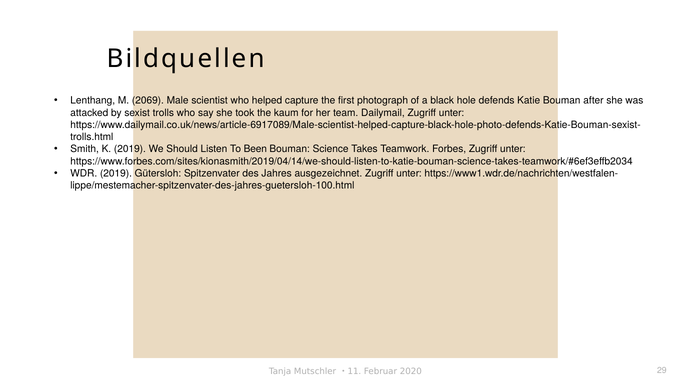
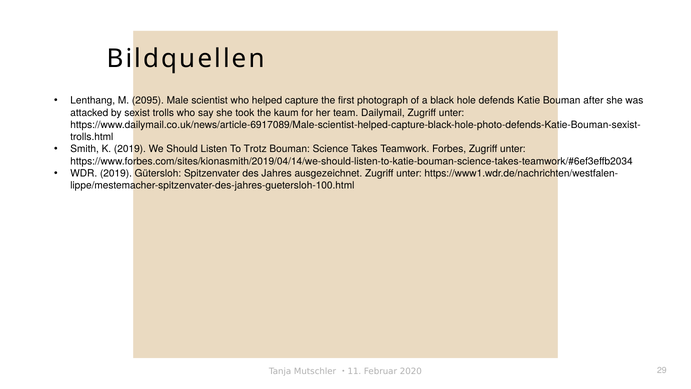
2069: 2069 -> 2095 (148, 101)
Been: Been -> Trotz (255, 149)
